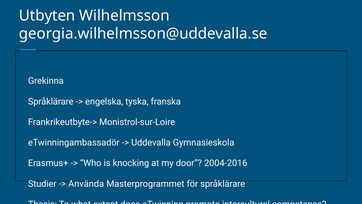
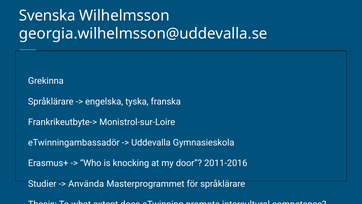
Utbyten: Utbyten -> Svenska (47, 16)
2004-2016: 2004-2016 -> 2011-2016 (226, 163)
